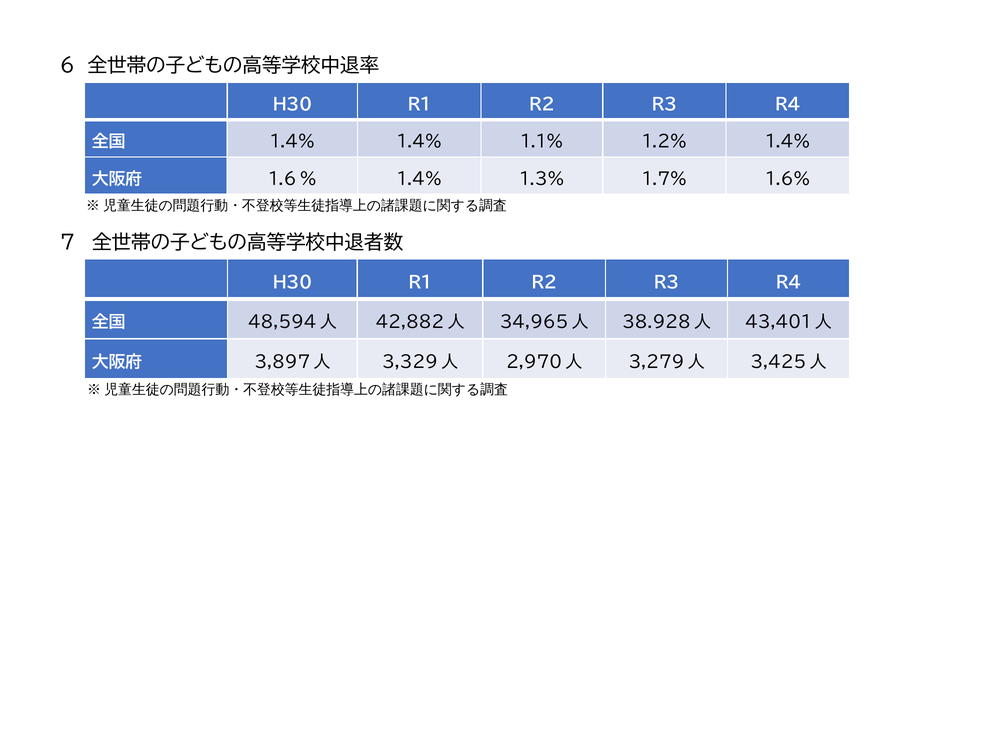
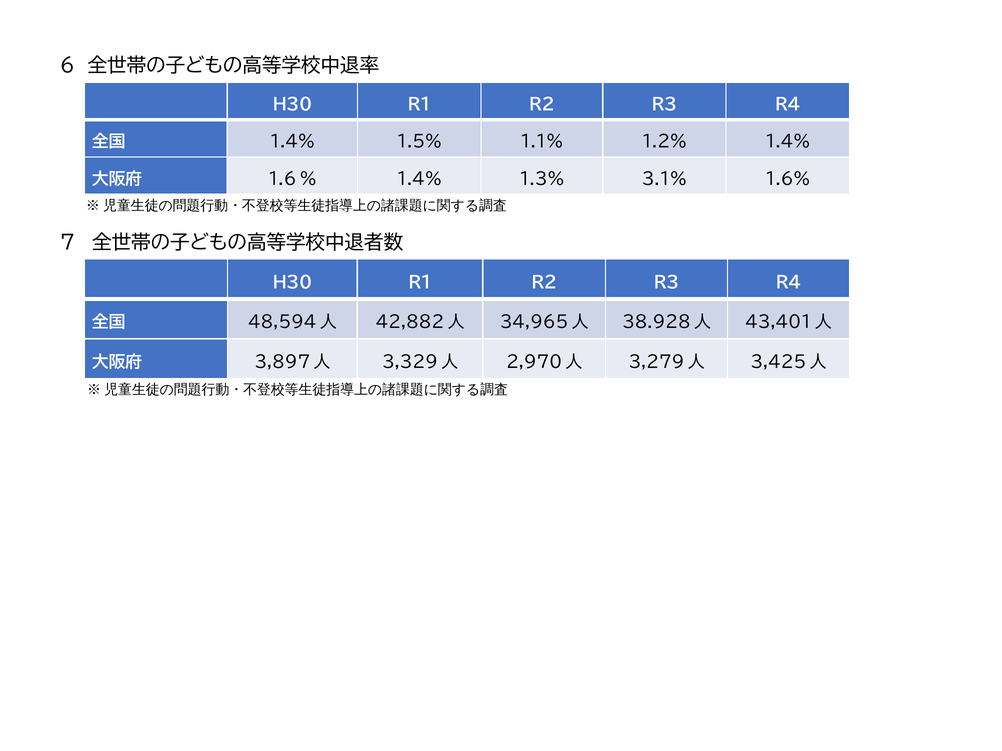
1.4% 1.4%: 1.4% -> 1.5% (419, 142)
1.7%: 1.7% -> 3.1% (664, 179)
